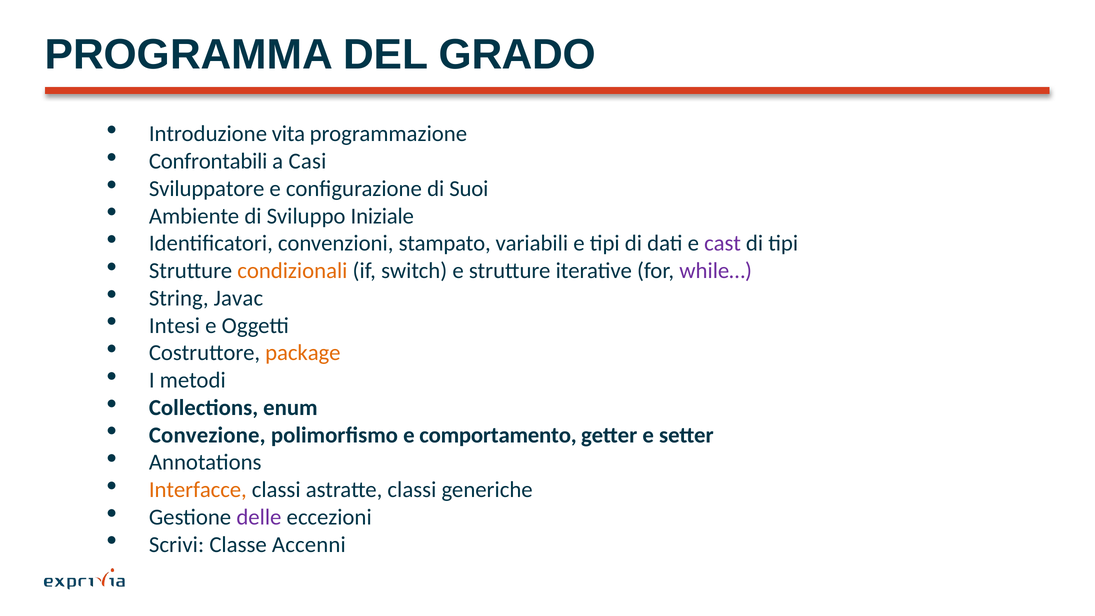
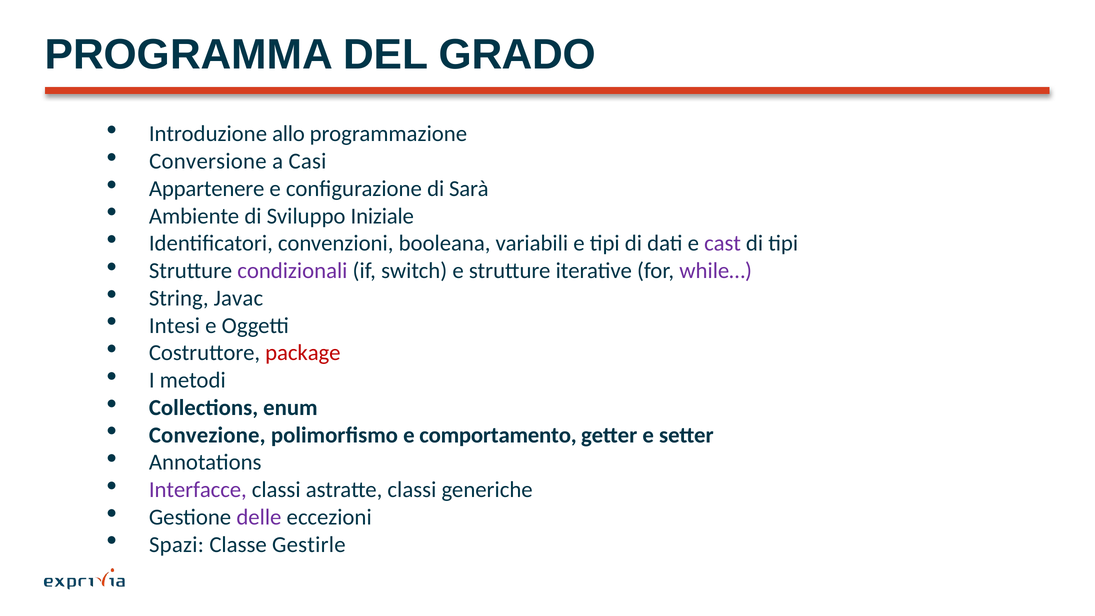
vita: vita -> allo (288, 134)
Confrontabili: Confrontabili -> Conversione (208, 161)
Sviluppatore: Sviluppatore -> Appartenere (207, 189)
Suoi: Suoi -> Sarà (469, 189)
stampato: stampato -> booleana (445, 243)
condizionali colour: orange -> purple (292, 271)
package colour: orange -> red (303, 353)
Interfacce colour: orange -> purple (198, 490)
Scrivi: Scrivi -> Spazi (176, 545)
Accenni: Accenni -> Gestirle (309, 545)
